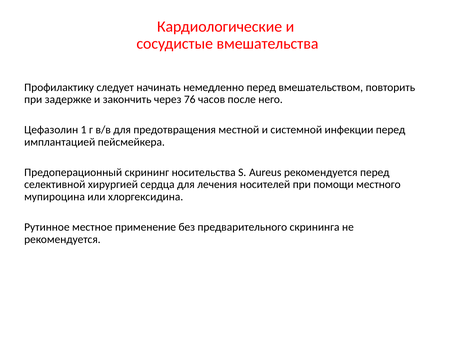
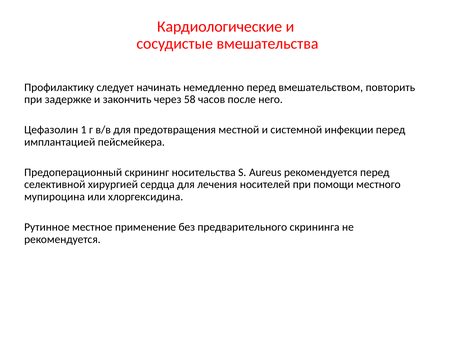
76: 76 -> 58 (190, 100)
